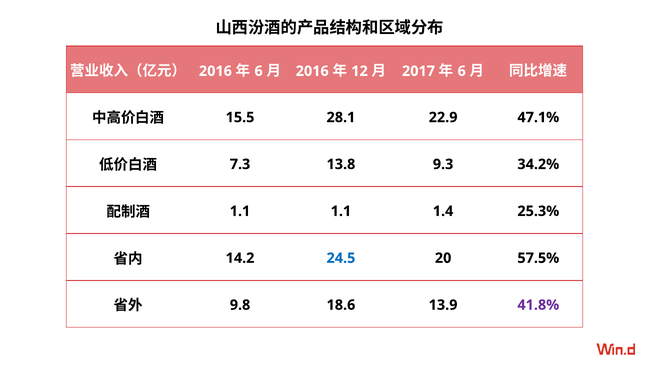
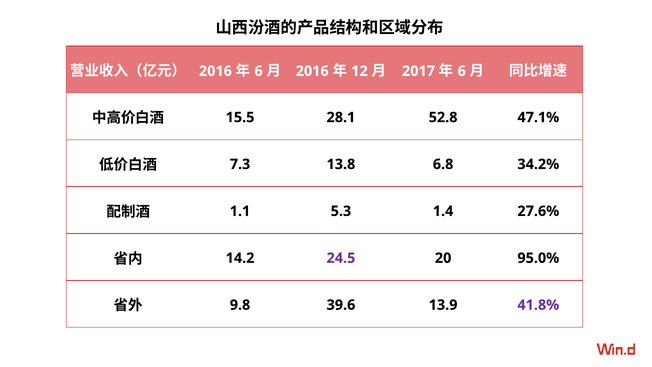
22.9: 22.9 -> 52.8 (443, 117)
9.3: 9.3 -> 6.8 (443, 164)
1.1 1.1: 1.1 -> 5.3 (341, 211)
25.3%: 25.3% -> 27.6% (538, 211)
24.5 colour: blue -> purple (341, 258)
57.5%: 57.5% -> 95.0% (538, 258)
18.6: 18.6 -> 39.6 (341, 305)
